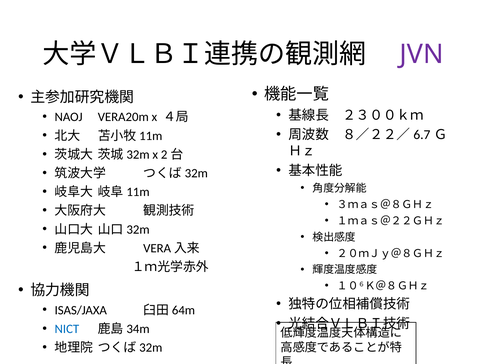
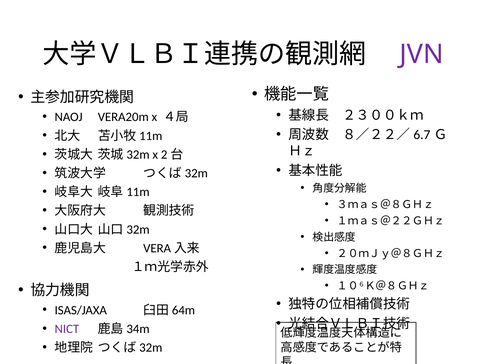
NICT colour: blue -> purple (67, 329)
